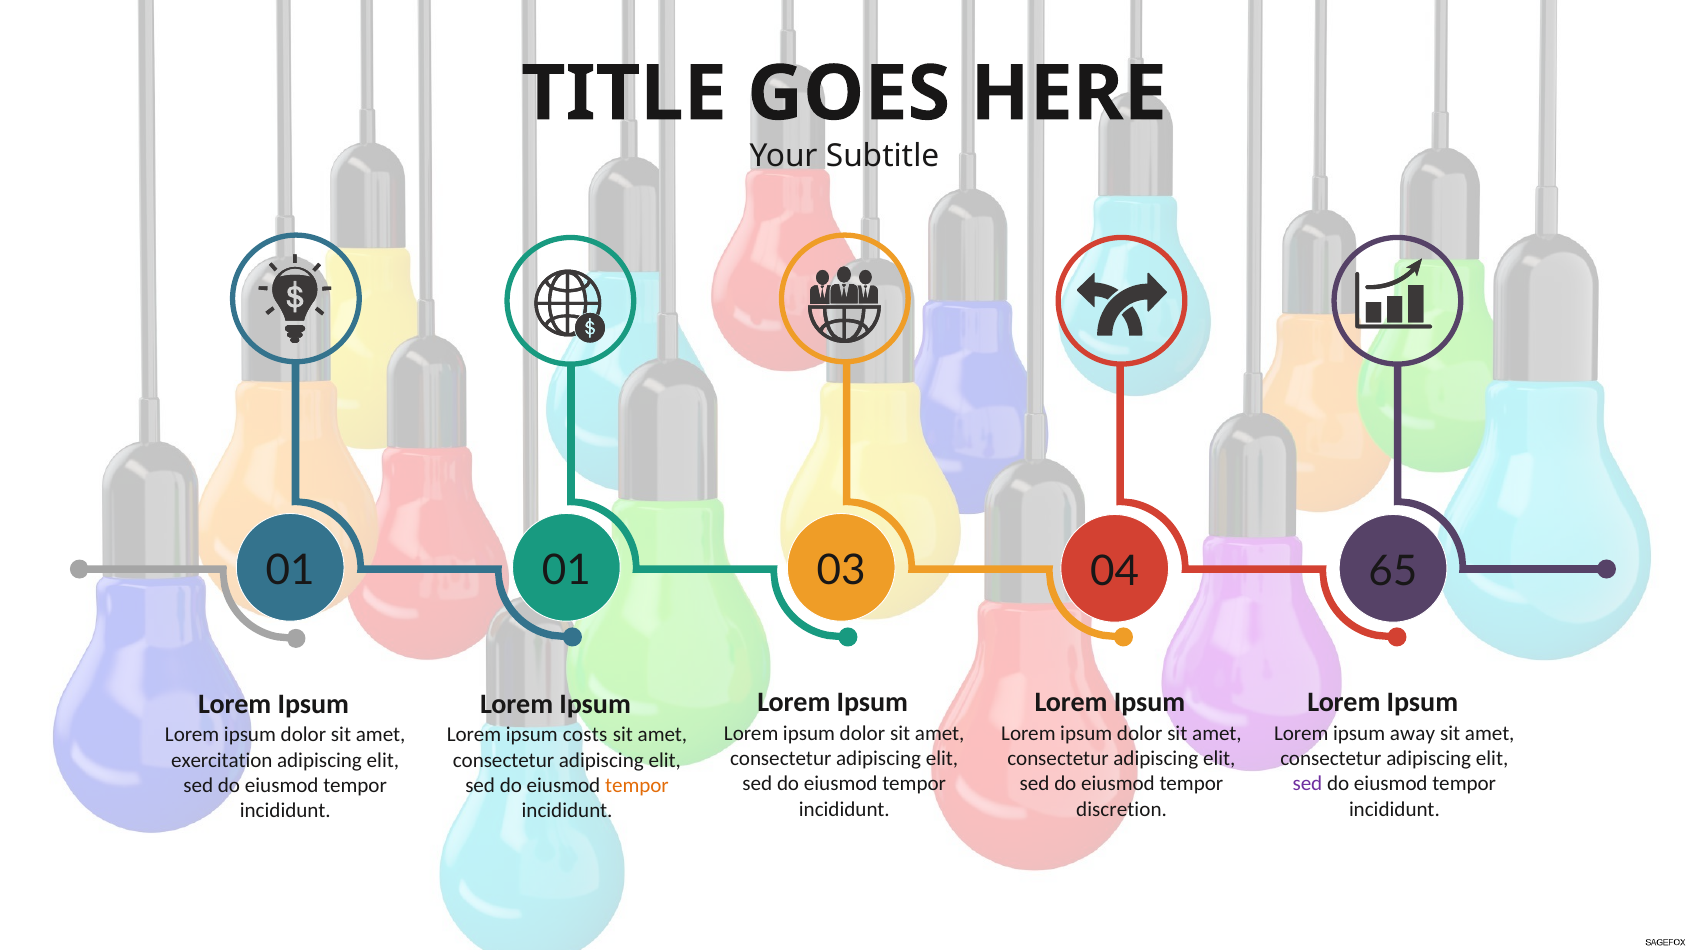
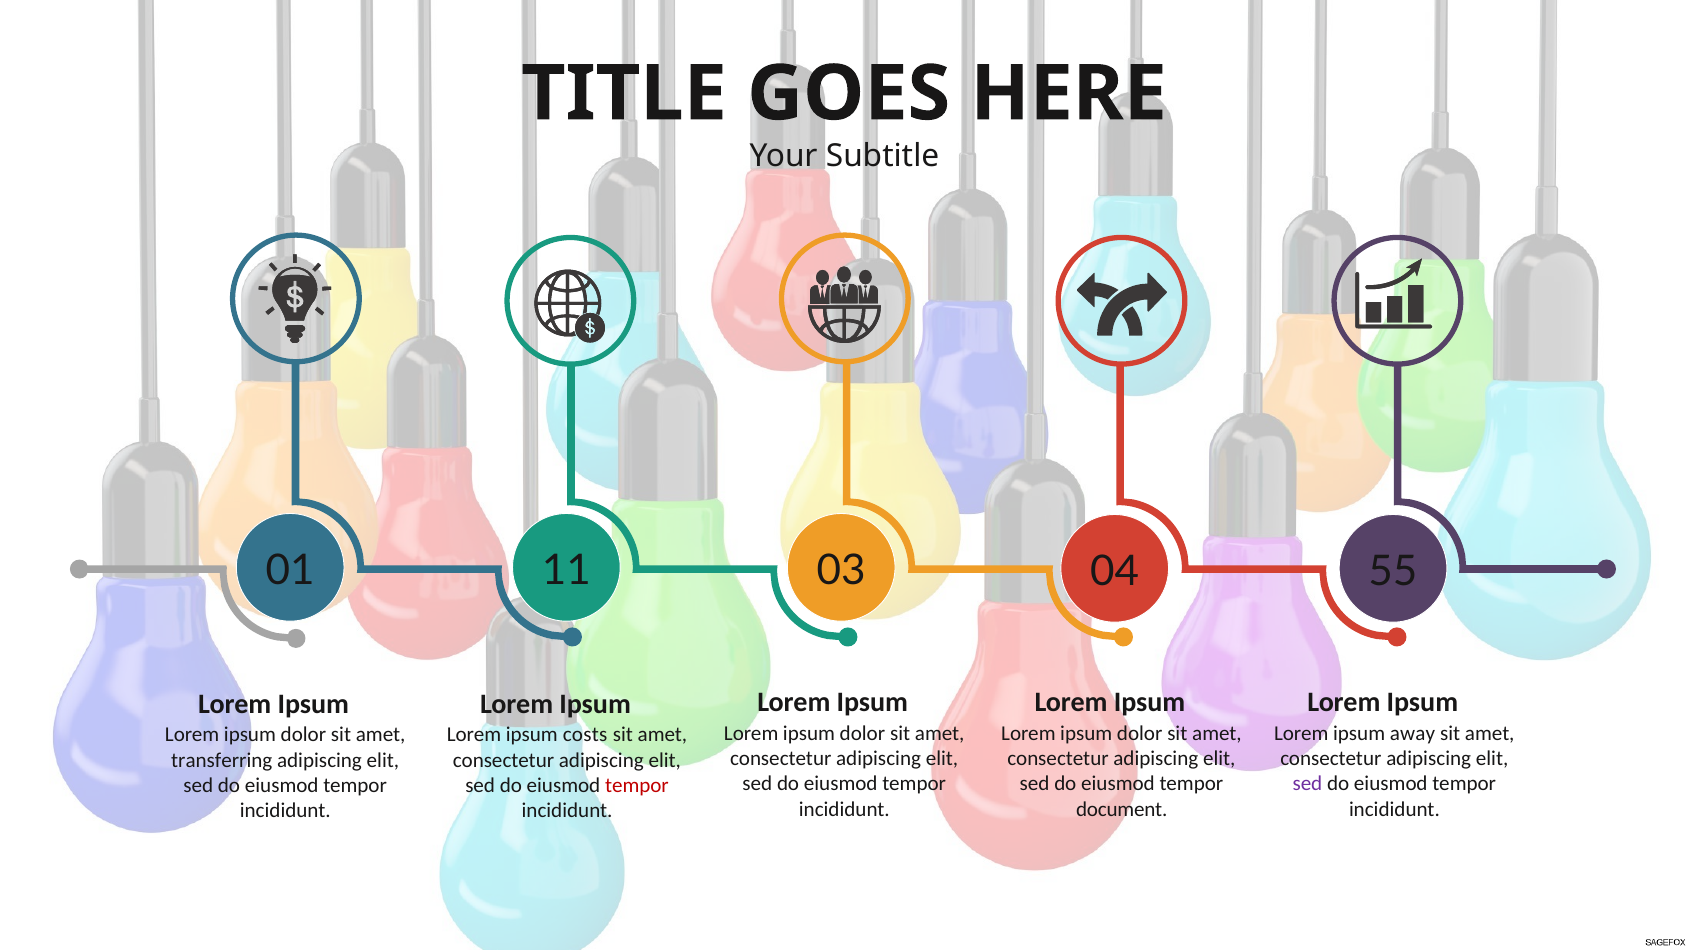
01: 01 -> 11 (566, 570)
65: 65 -> 55 (1393, 571)
exercitation: exercitation -> transferring (222, 760)
tempor colour: orange -> red (637, 786)
discretion: discretion -> document (1122, 809)
